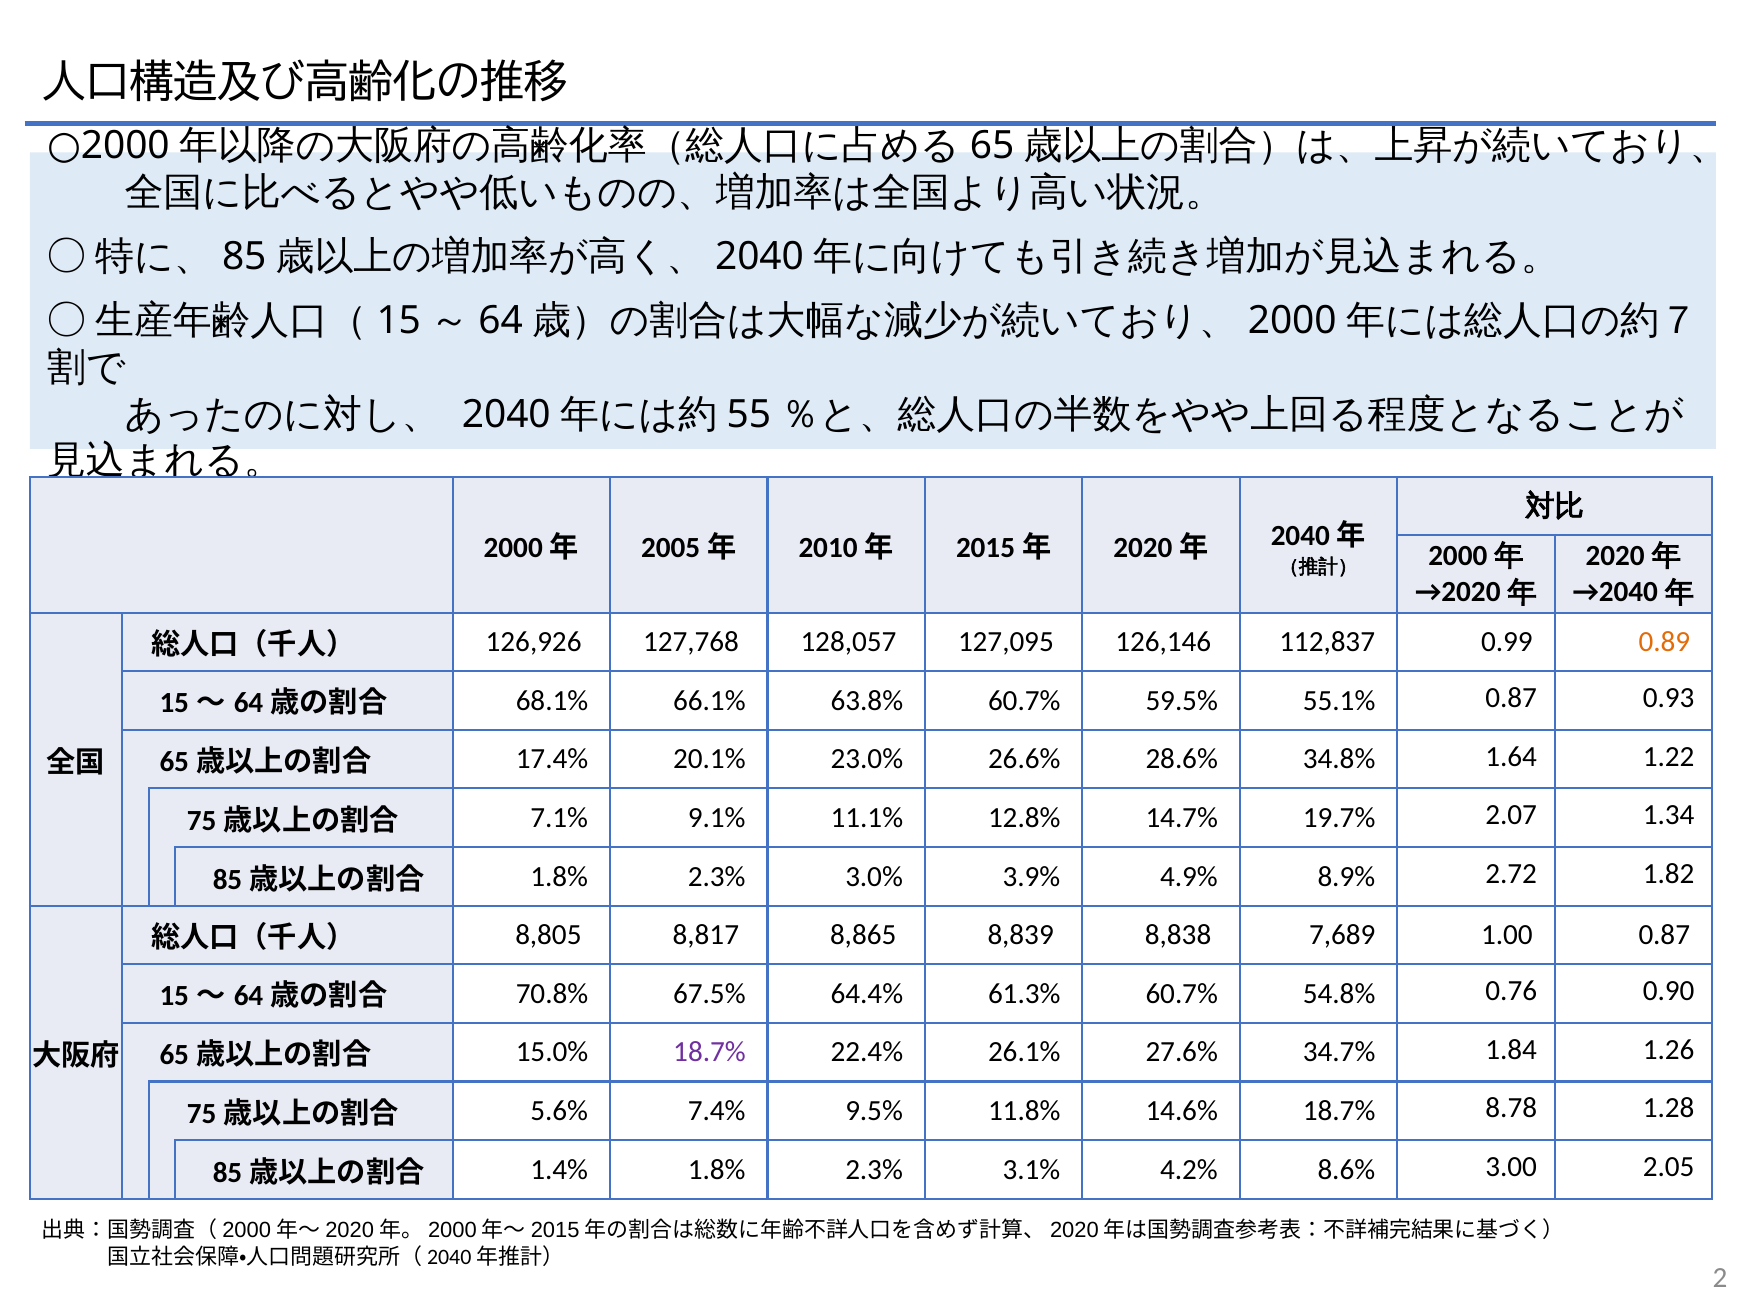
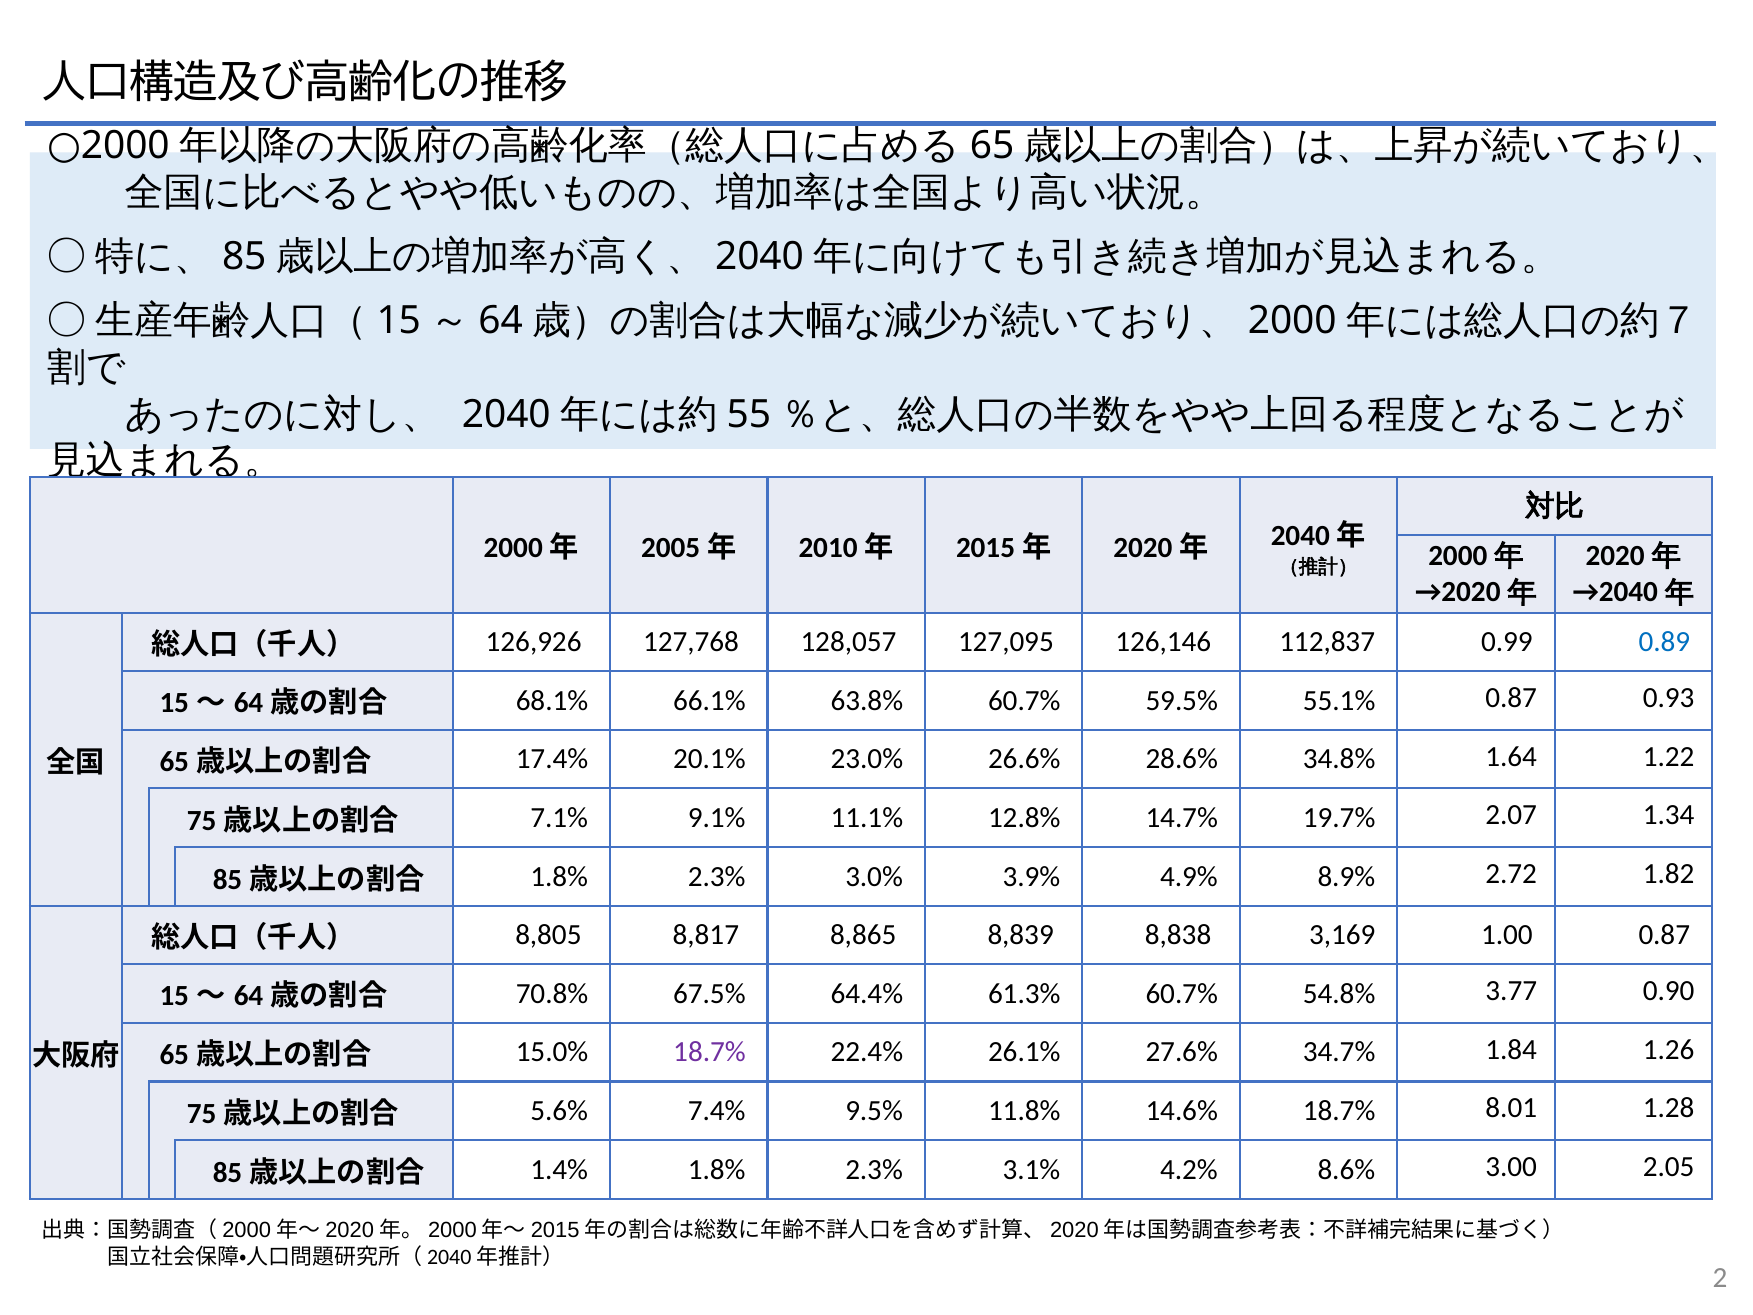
0.89 colour: orange -> blue (1664, 642)
7,689: 7,689 -> 3,169 (1342, 935)
0.76: 0.76 -> 3.77 (1511, 990)
8.78: 8.78 -> 8.01 (1511, 1108)
